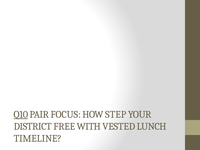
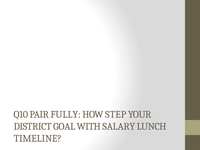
Q10 underline: present -> none (21, 114)
FOCUS: FOCUS -> FULLY (66, 114)
FREE: FREE -> GOAL (64, 126)
VESTED: VESTED -> SALARY (119, 126)
